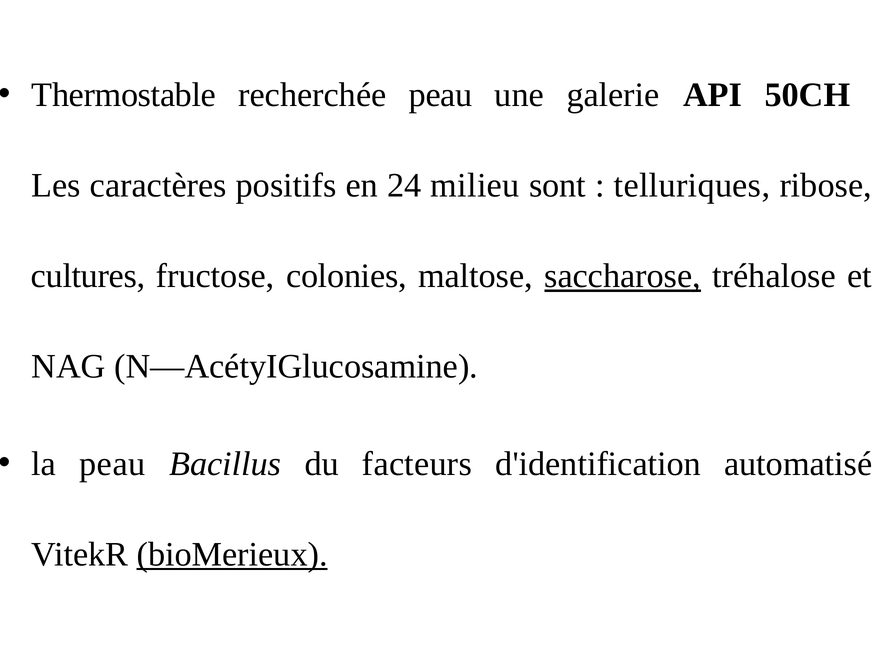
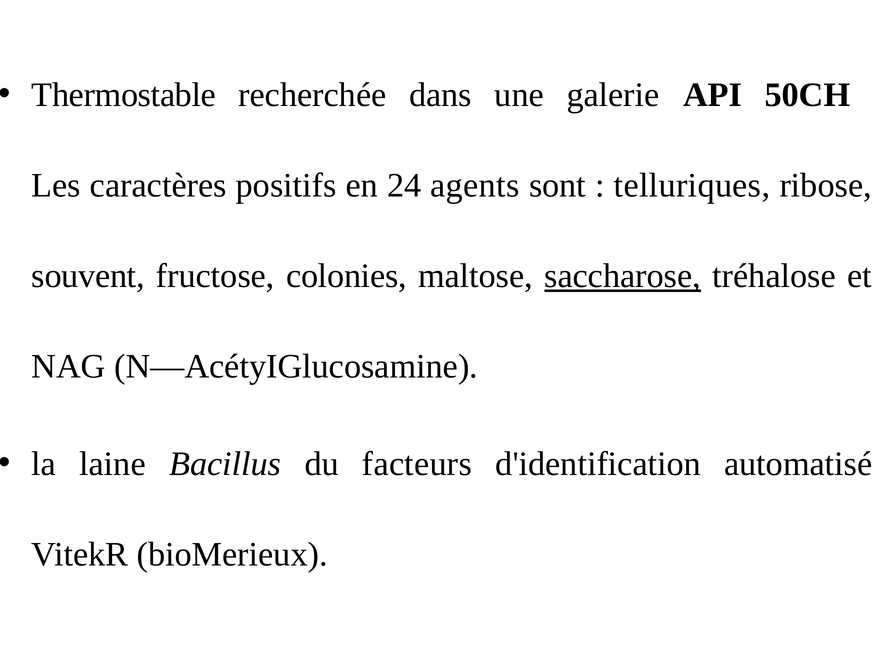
recherchée peau: peau -> dans (440, 95)
milieu: milieu -> agents (475, 186)
cultures: cultures -> souvent (88, 276)
la peau: peau -> laine (113, 464)
bioMerieux underline: present -> none (232, 555)
